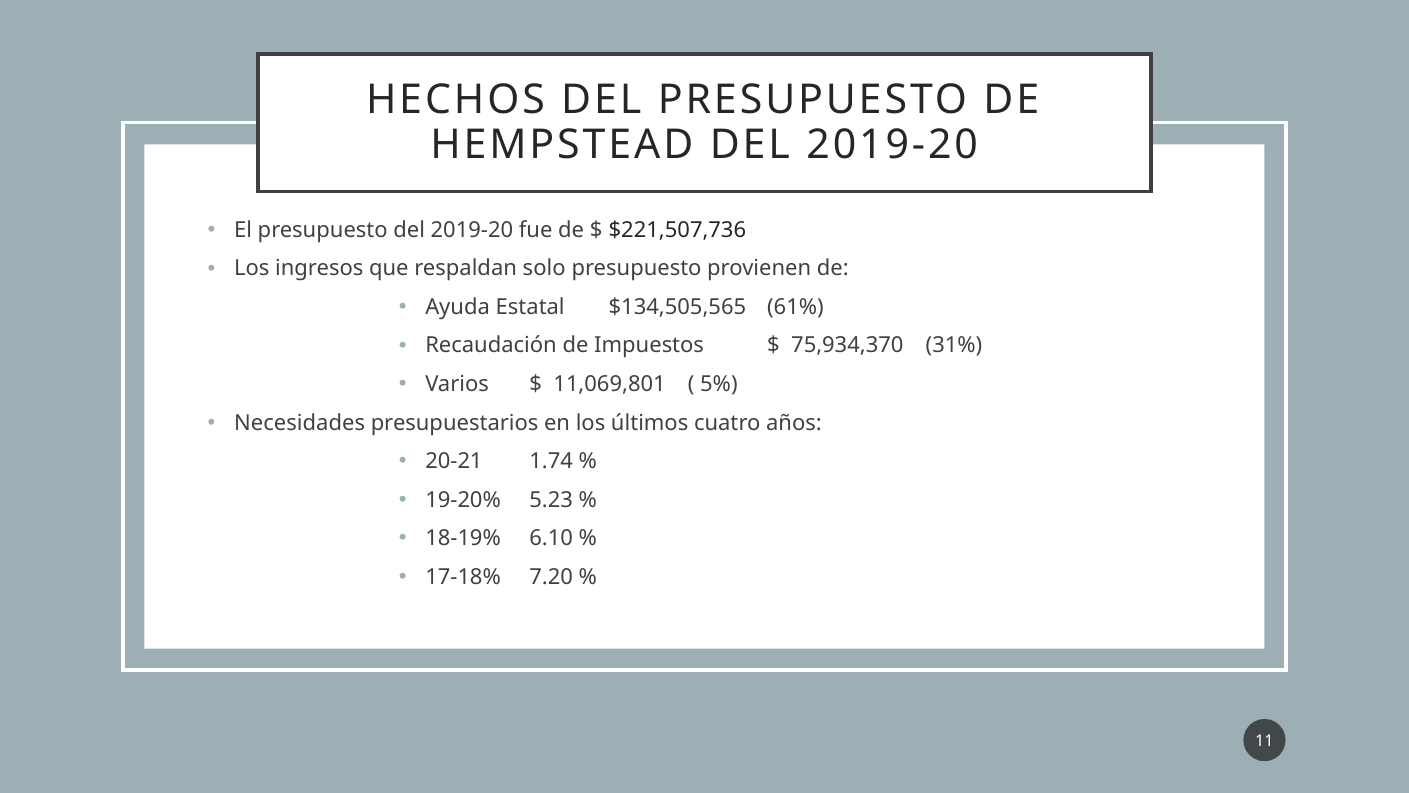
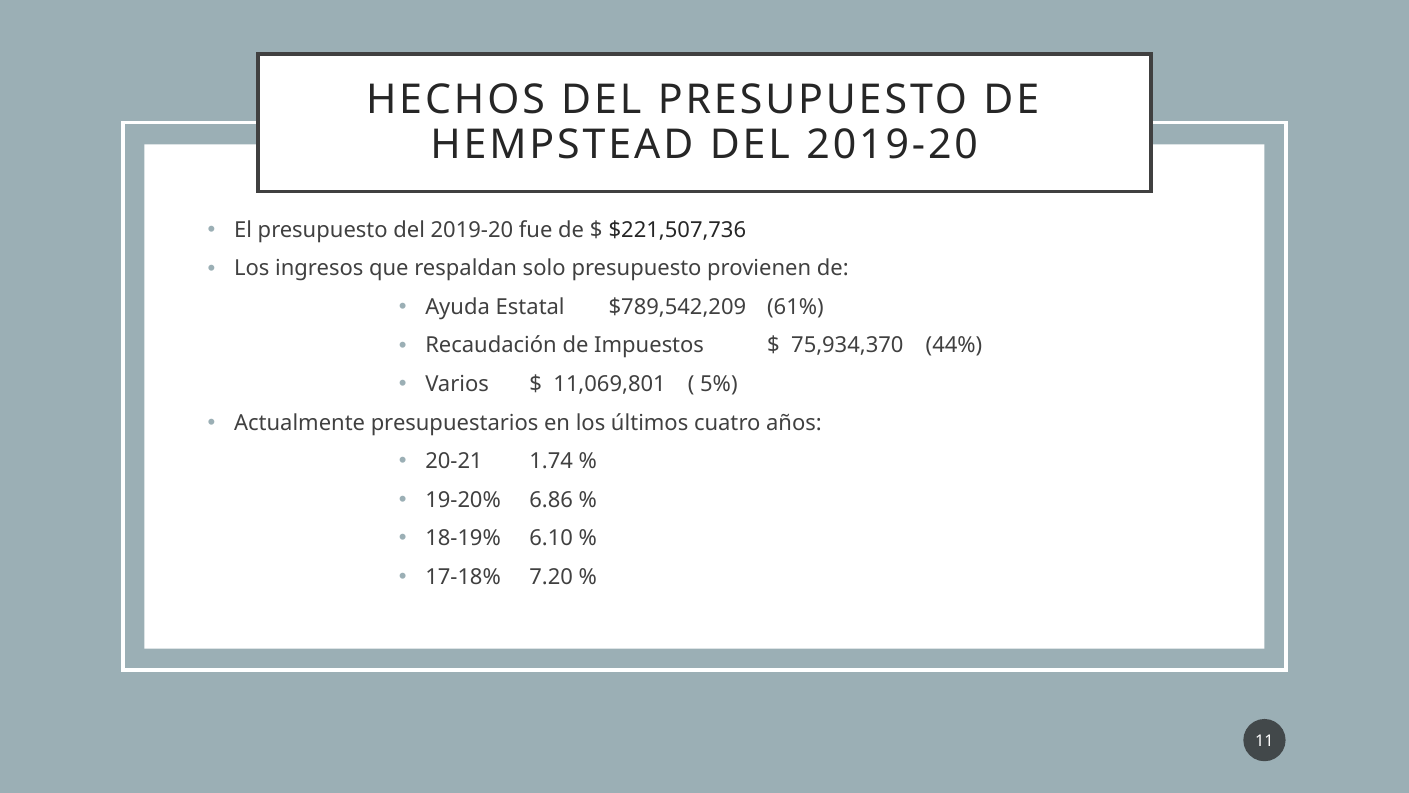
$134,505,565: $134,505,565 -> $789,542,209 (677, 307)
31%: 31% -> 44% (954, 346)
Necesidades: Necesidades -> Actualmente (300, 423)
5.23: 5.23 -> 6.86 (551, 499)
